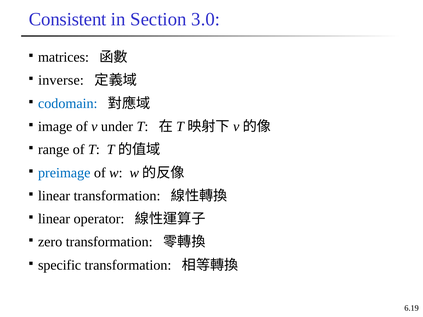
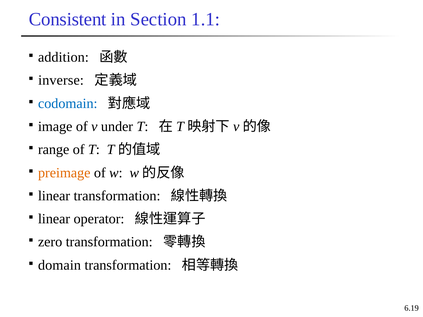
3.0: 3.0 -> 1.1 (206, 19)
matrices: matrices -> addition (63, 57)
preimage colour: blue -> orange (64, 173)
specific: specific -> domain (59, 265)
